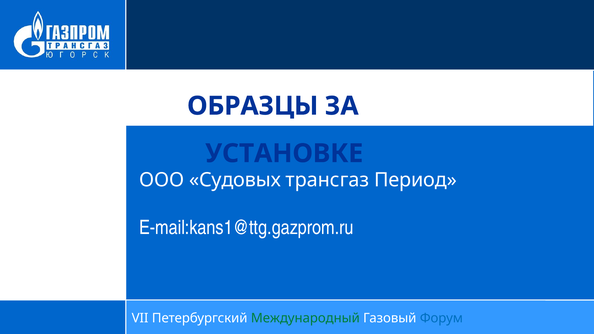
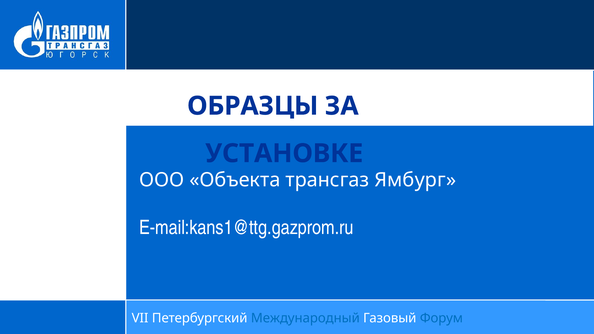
Судовых: Судовых -> Объекта (235, 180)
Период: Период -> Ямбург (415, 180)
Международный colour: green -> blue (305, 318)
